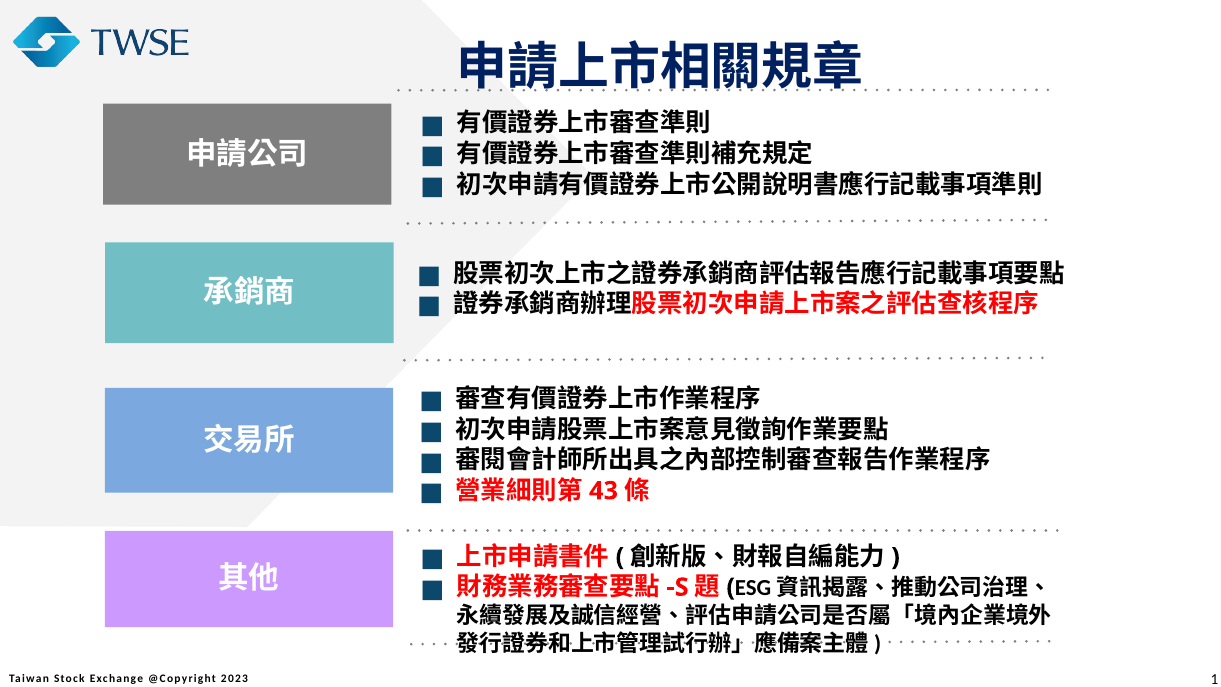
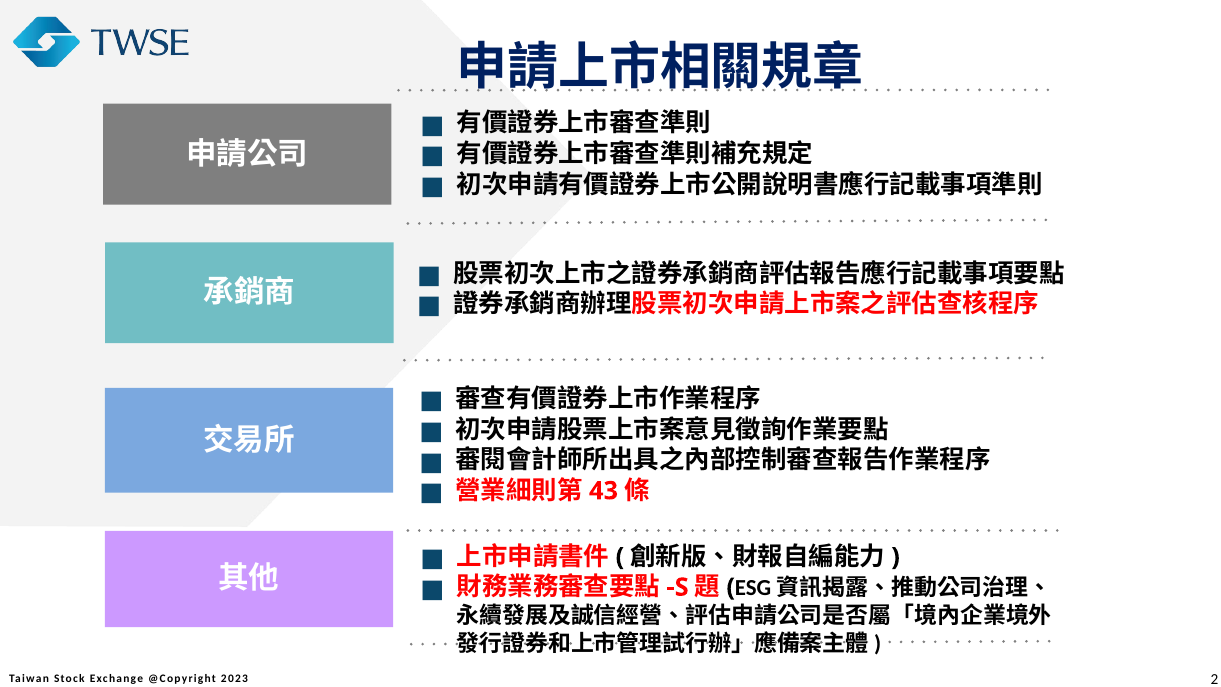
1: 1 -> 2 (1214, 679)
